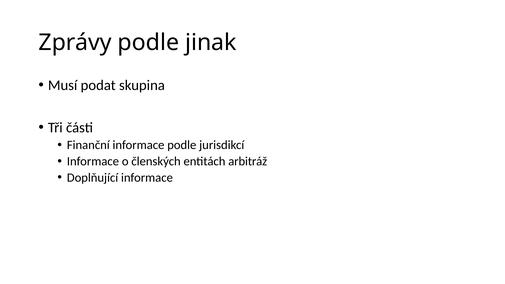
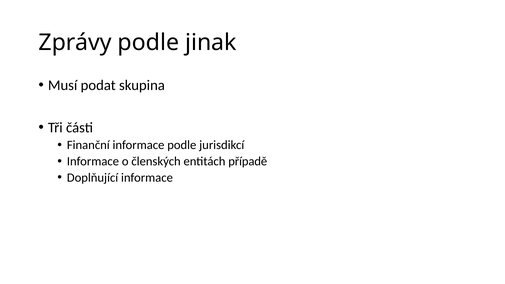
arbitráž: arbitráž -> případě (248, 161)
